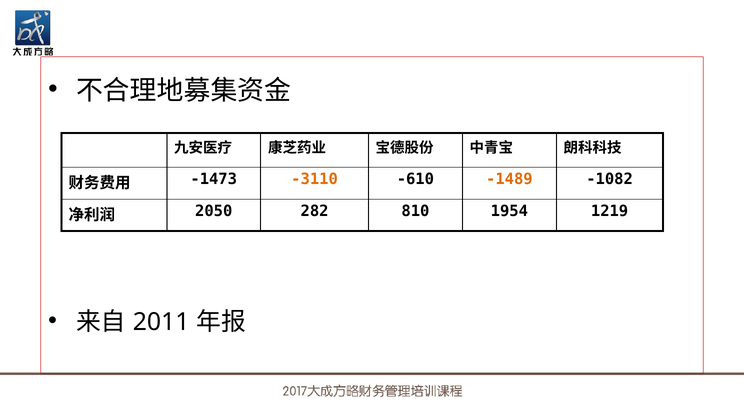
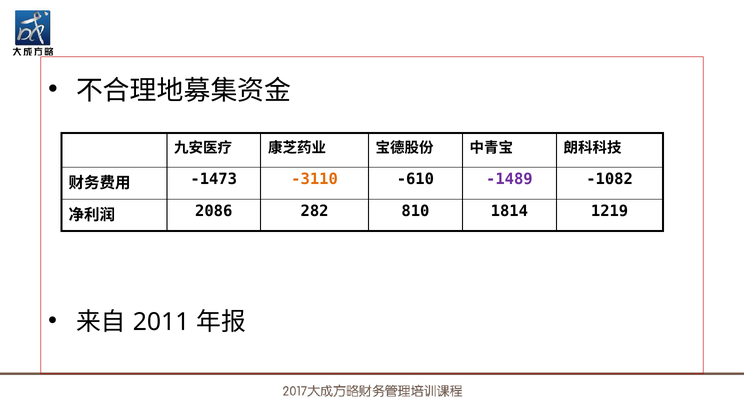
-1489 colour: orange -> purple (509, 179)
2050: 2050 -> 2086 (214, 211)
1954: 1954 -> 1814 (509, 211)
